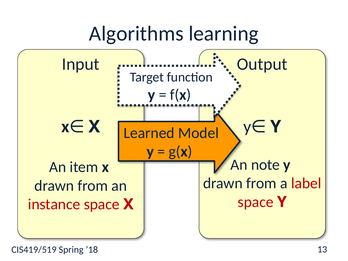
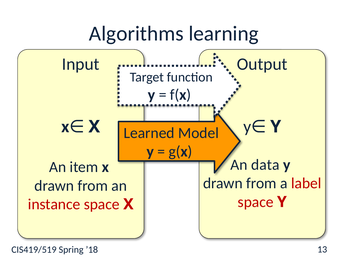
note: note -> data (265, 165)
